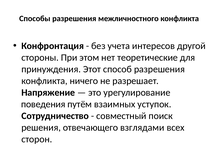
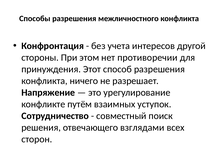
теоретические: теоретические -> противоречии (147, 58)
поведения: поведения -> конфликте (43, 104)
